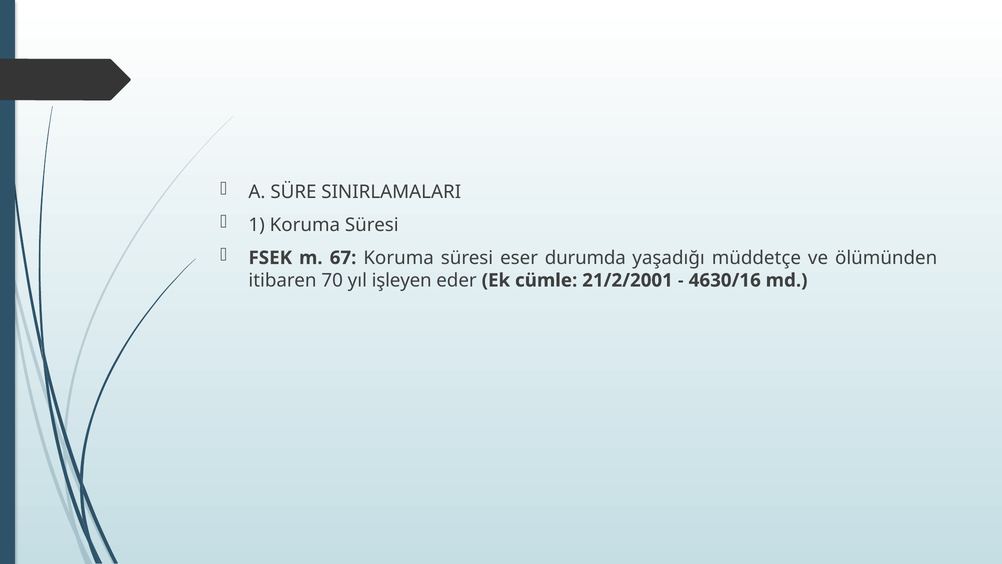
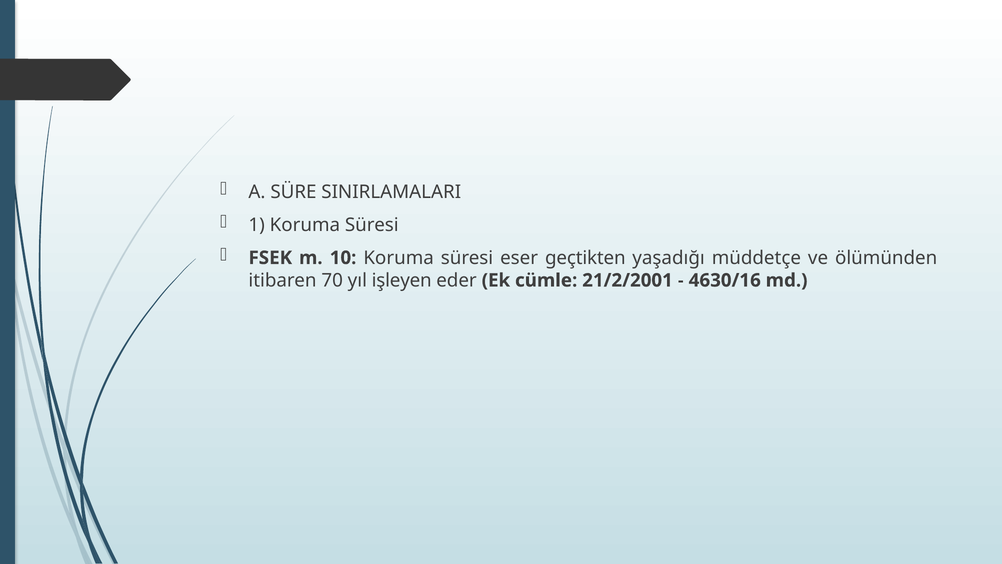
67: 67 -> 10 (343, 258)
durumda: durumda -> geçtikten (585, 258)
